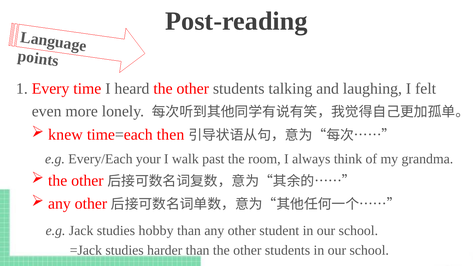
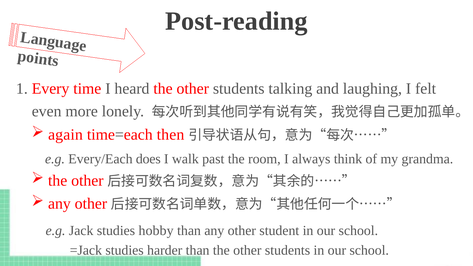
knew: knew -> again (65, 135)
your: your -> does (148, 159)
